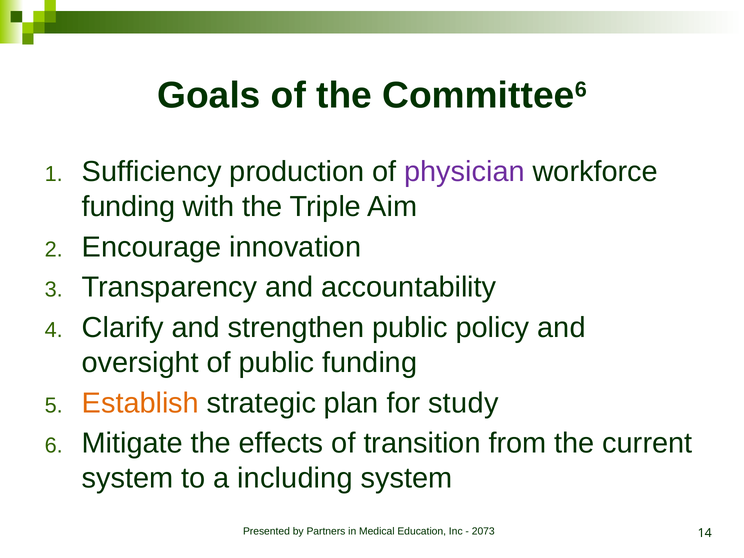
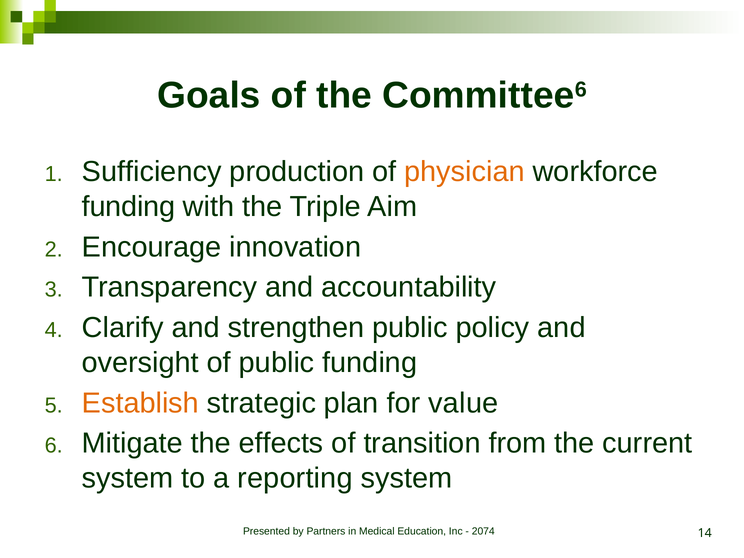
physician colour: purple -> orange (465, 172)
study: study -> value (463, 403)
including: including -> reporting (295, 478)
2073: 2073 -> 2074 (483, 531)
